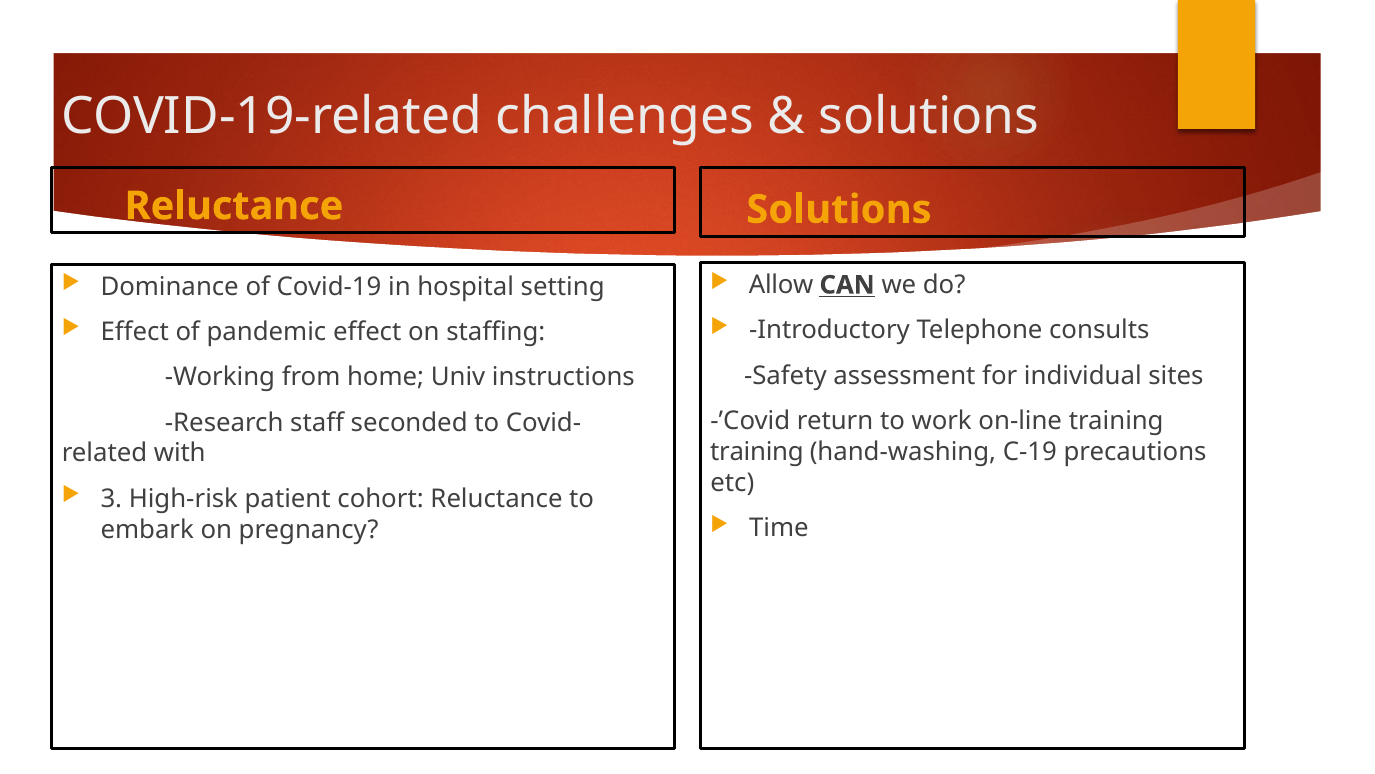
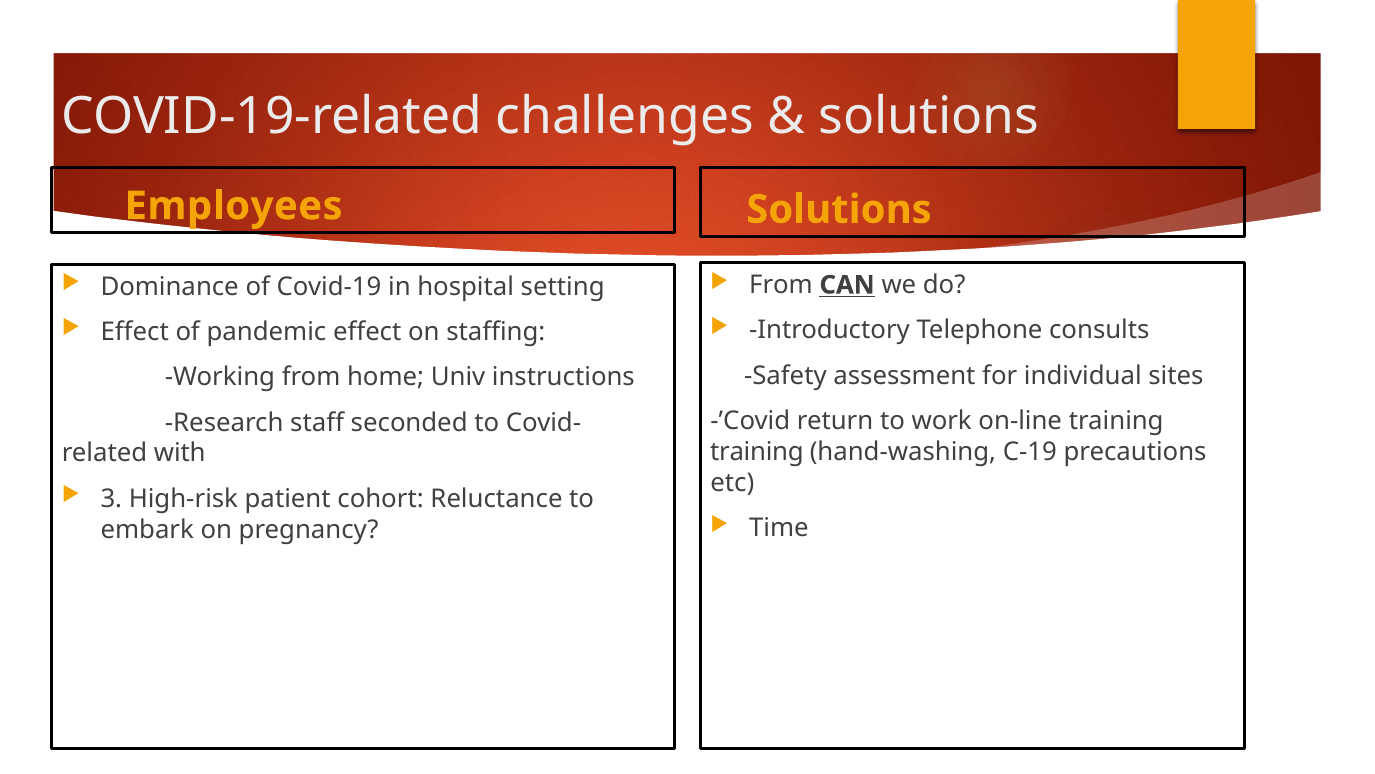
Reluctance: Reluctance -> Employees (234, 206)
Allow: Allow -> From (781, 285)
